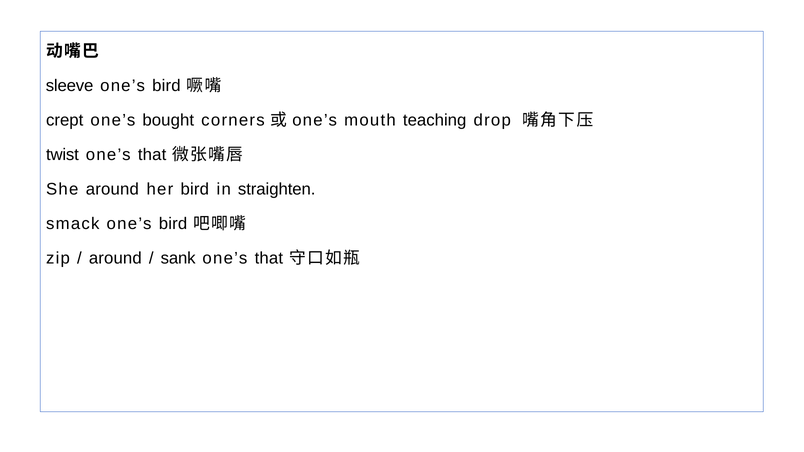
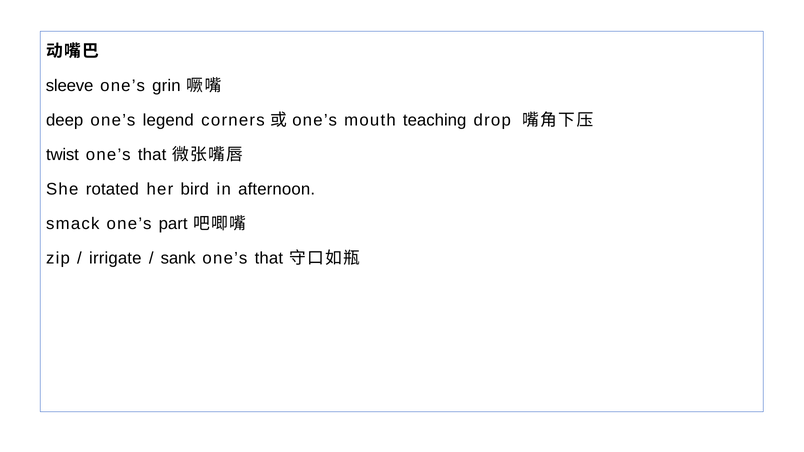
bird: bird -> grin (166, 86)
crept: crept -> deep (65, 120)
bought: bought -> legend (168, 120)
She around: around -> rotated (112, 189)
straighten: straighten -> afternoon (277, 189)
smack one’s bird: bird -> part (173, 224)
around: around -> irrigate (115, 258)
